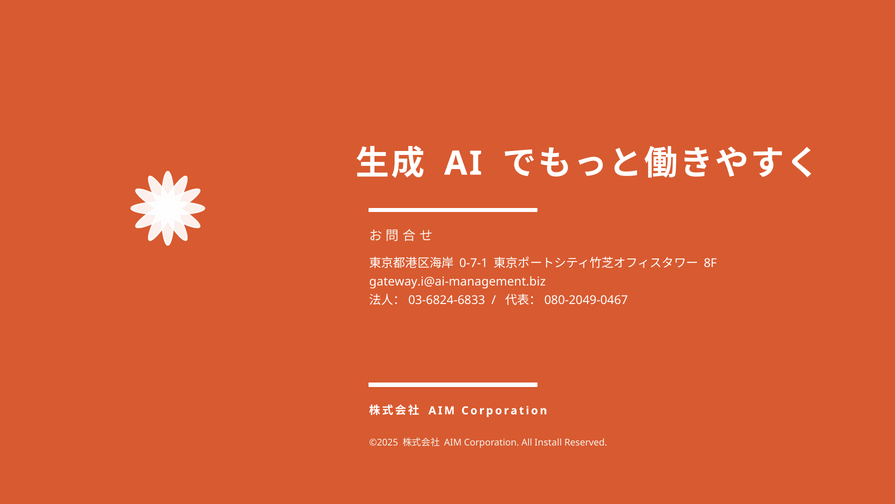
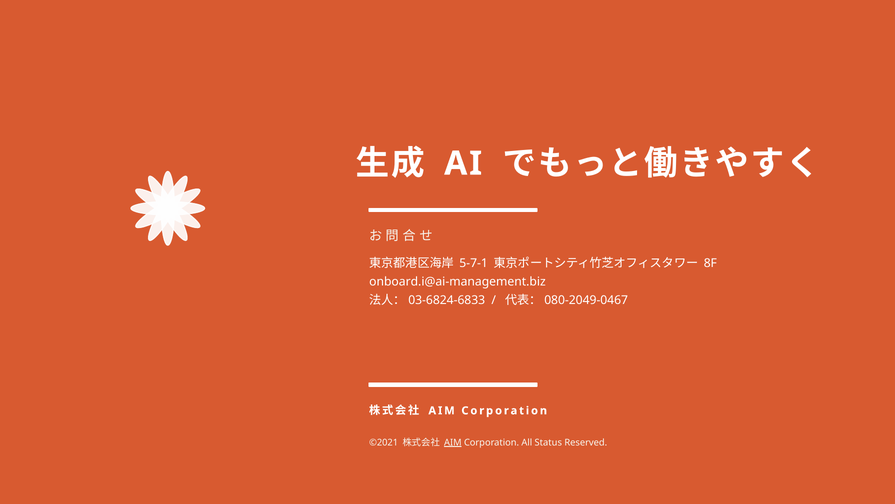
0-7-1: 0-7-1 -> 5-7-1 (474, 263)
gateway.i@ai-management.biz: gateway.i@ai-management.biz -> onboard.i@ai-management.biz (457, 281)
©2025: ©2025 -> ©2021 (384, 442)
AIM underline: none -> present (453, 442)
Install: Install -> Status (548, 442)
